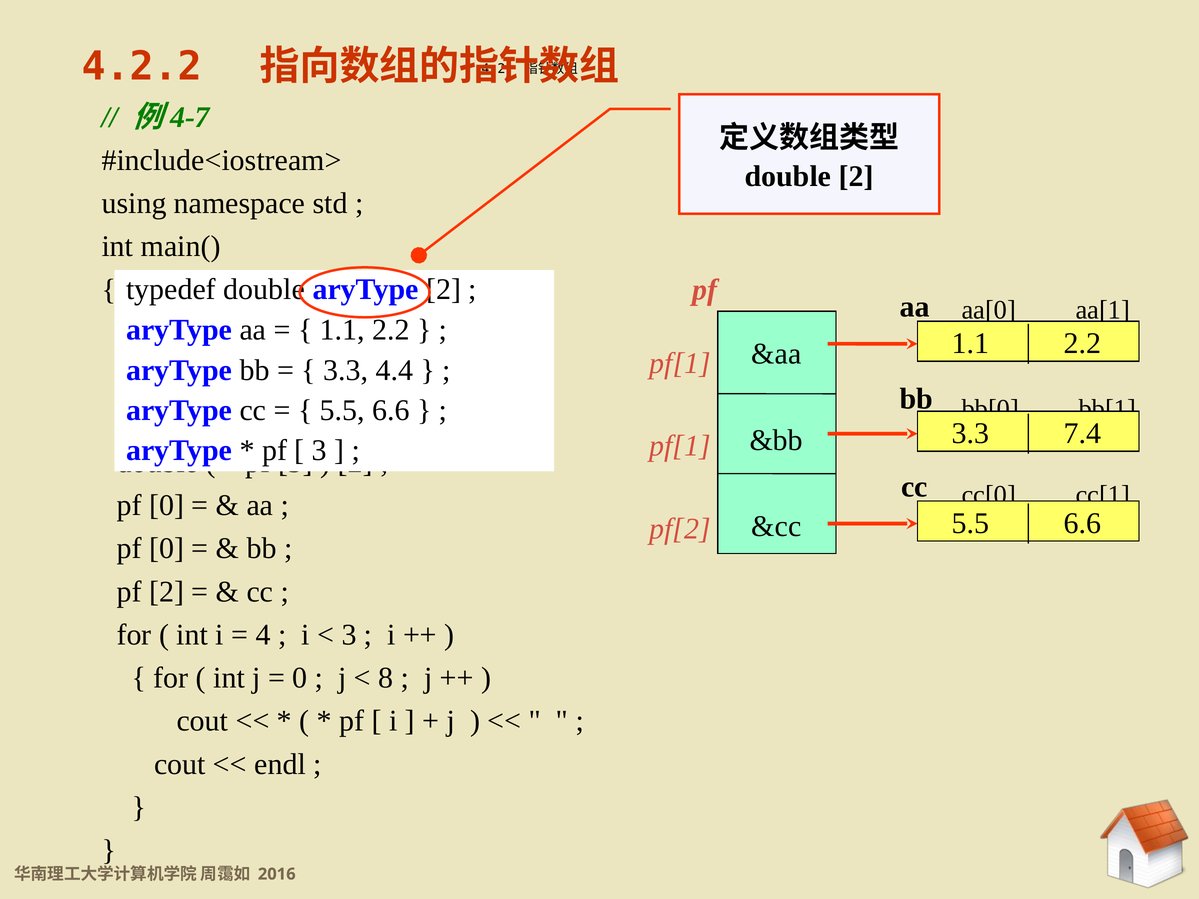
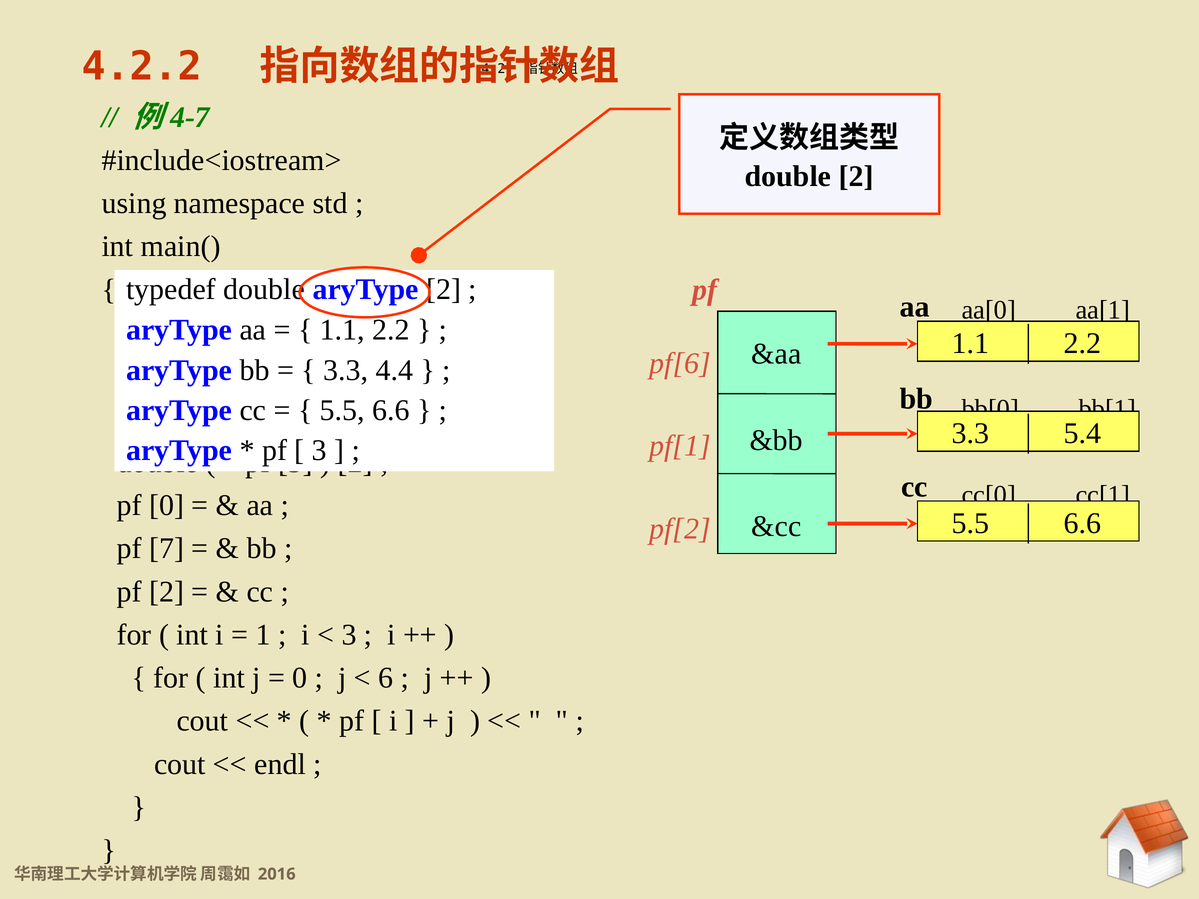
pf[1: pf[1 -> pf[6 (680, 363)
7.4: 7.4 -> 5.4 (1083, 433)
0: 0 -> 7 (167, 549)
4: 4 -> 1 (263, 635)
8: 8 -> 6 (386, 678)
